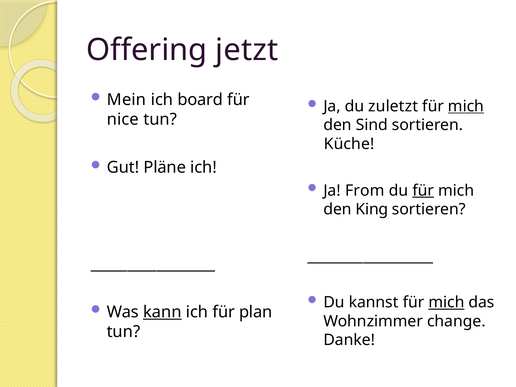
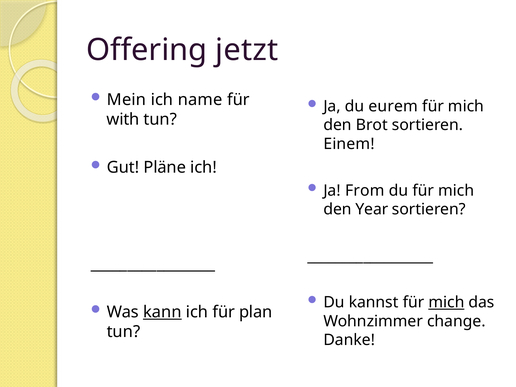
board: board -> name (200, 100)
zuletzt: zuletzt -> eurem (393, 106)
mich underline: present -> none (466, 106)
nice: nice -> with (123, 119)
Sind: Sind -> Brot (372, 125)
Küche: Küche -> Einem (349, 144)
für underline: present -> none (423, 190)
King: King -> Year (372, 209)
